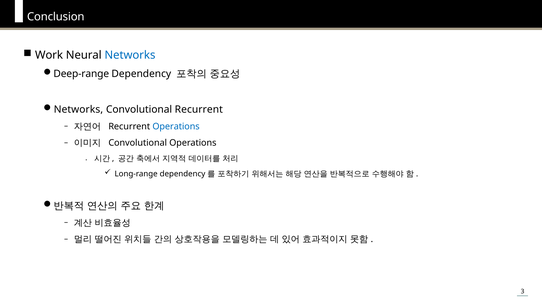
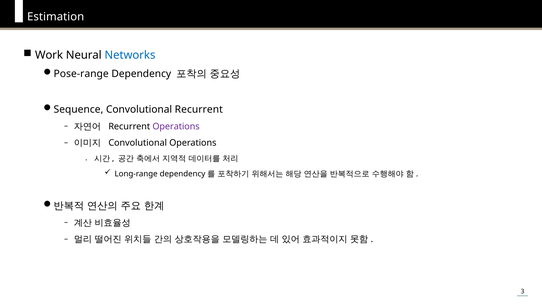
Conclusion: Conclusion -> Estimation (56, 17)
Deep-range: Deep-range -> Pose-range (81, 74)
Networks: Networks -> Sequence (78, 109)
Operations colour: blue -> purple (176, 126)
